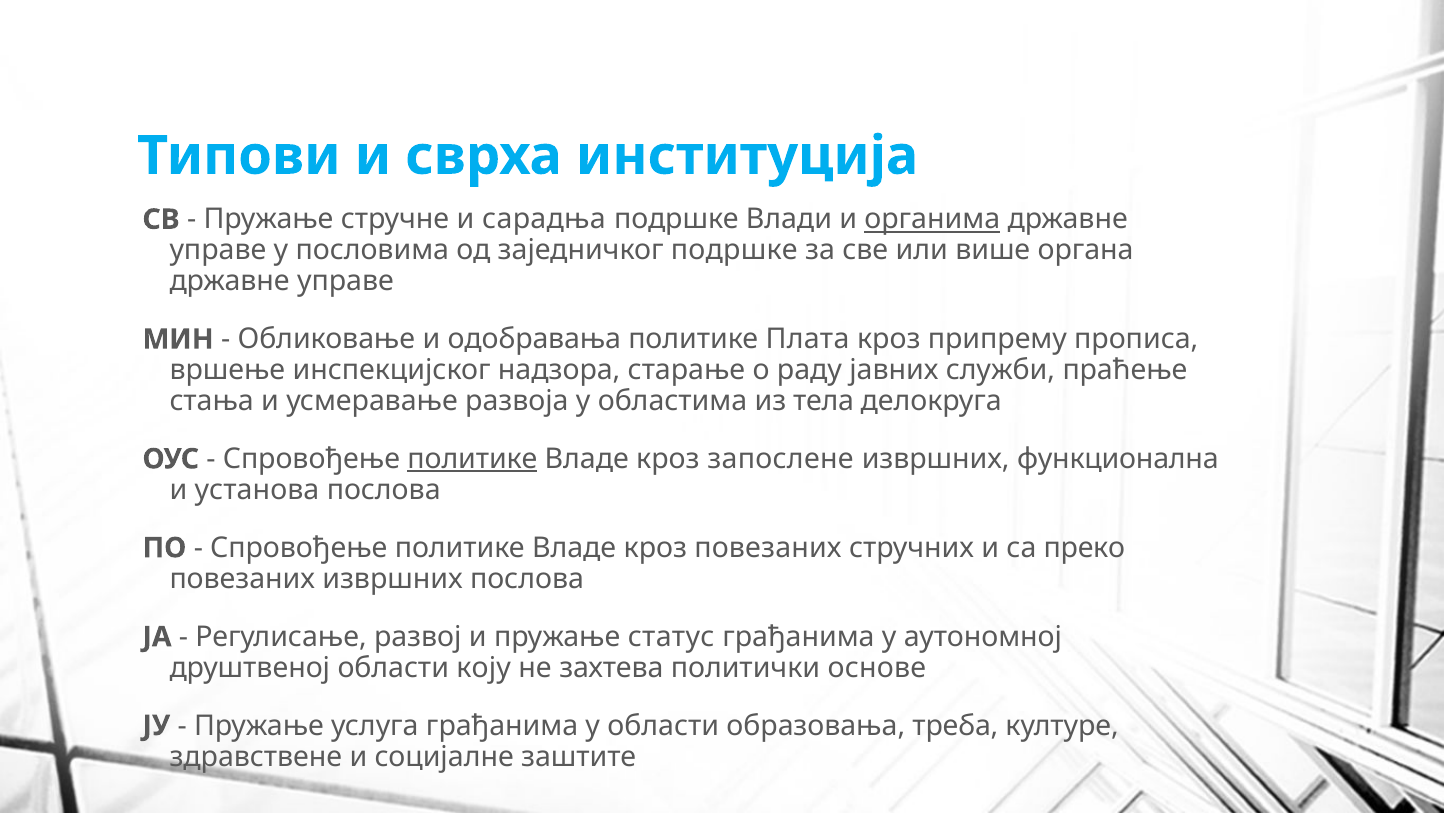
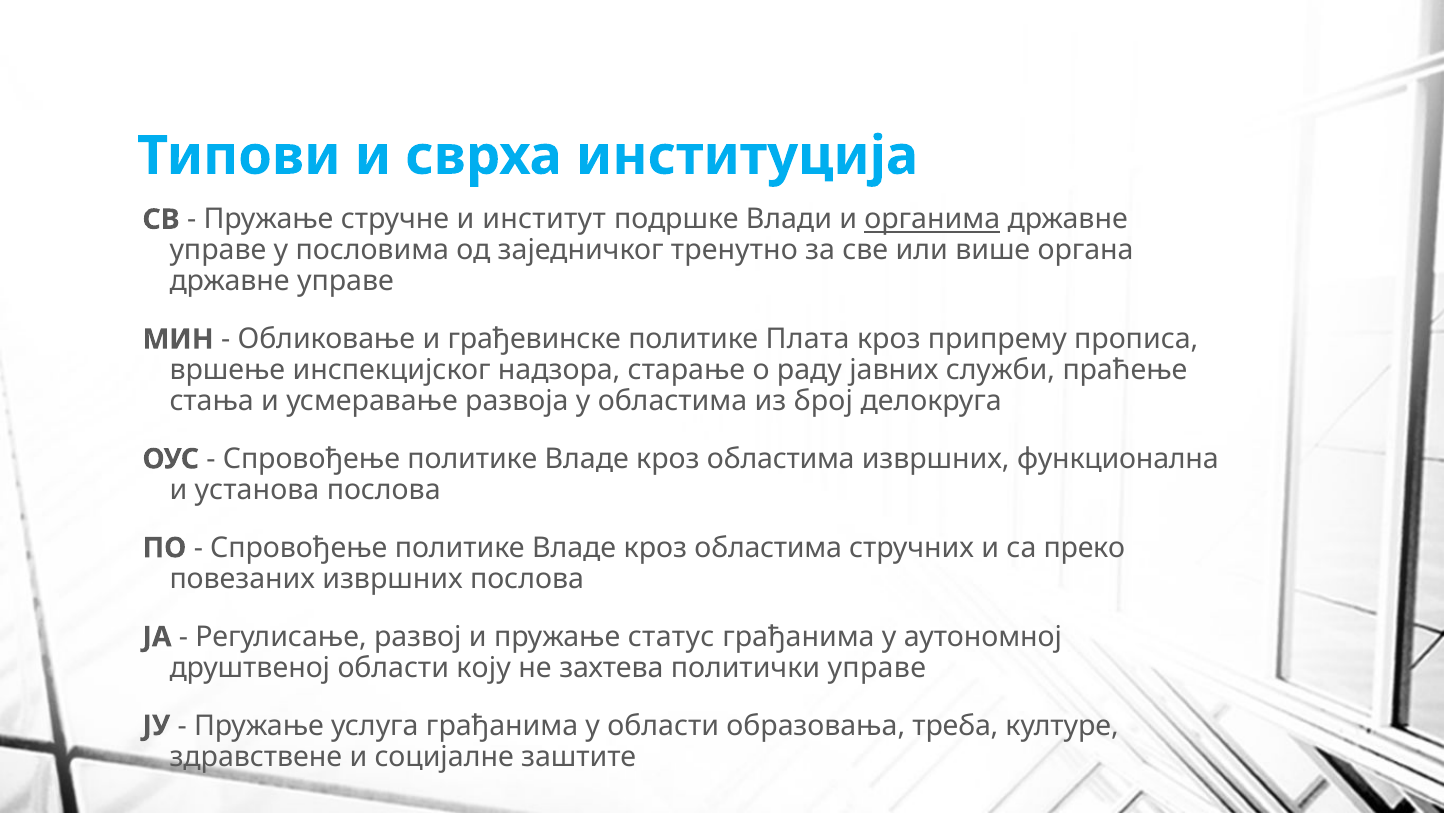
сарадња: сарадња -> институт (544, 219)
заједничког подршке: подршке -> тренутно (734, 250)
одобравања: одобравања -> грађевинске (534, 339)
тела: тела -> број (823, 401)
политике underline: present -> none (472, 459)
запослене: запослене -> областима (781, 459)
повезаних: повезаних -> областима (768, 548)
политички основе: основе -> управе (877, 667)
